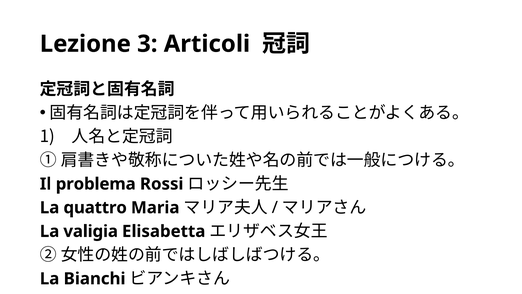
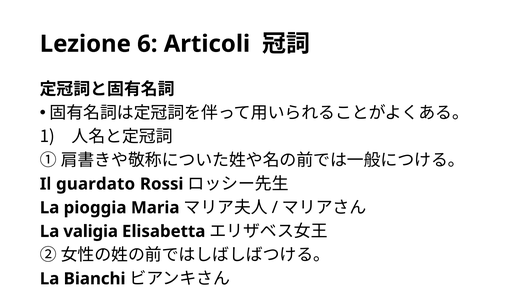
3: 3 -> 6 (147, 44)
problema: problema -> guardato (96, 184)
quattro: quattro -> pioggia (95, 207)
